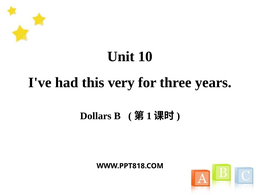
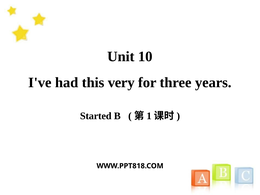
Dollars: Dollars -> Started (96, 116)
